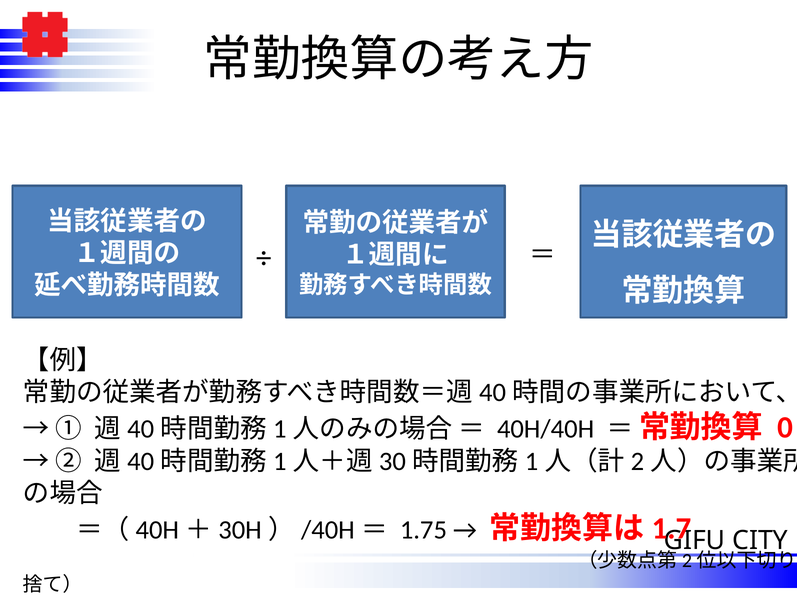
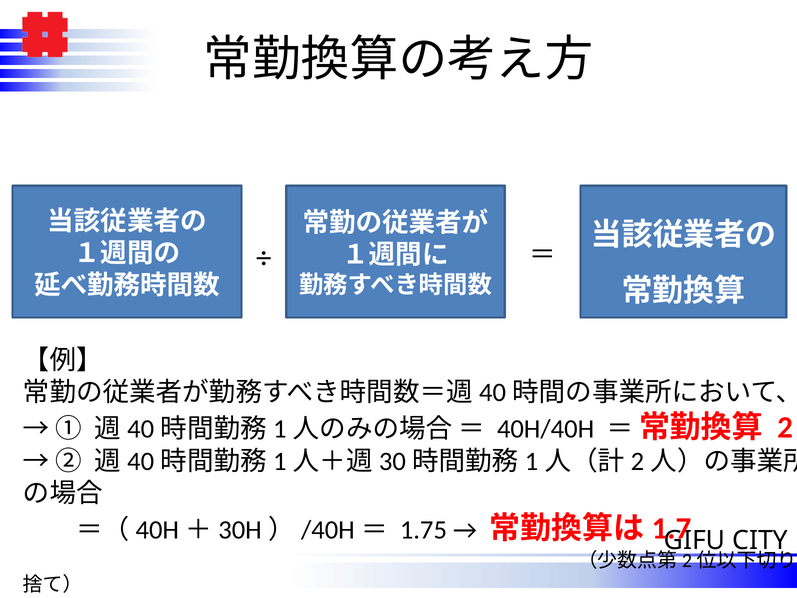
0: 0 -> 2 (785, 427)
